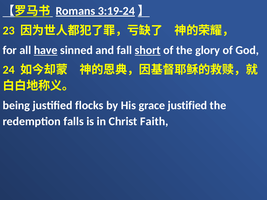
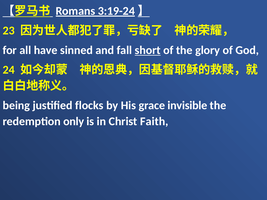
have underline: present -> none (46, 50)
grace justified: justified -> invisible (187, 106)
falls: falls -> only (74, 122)
